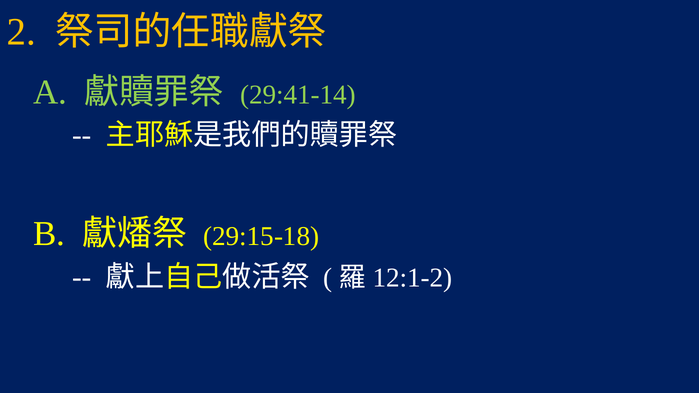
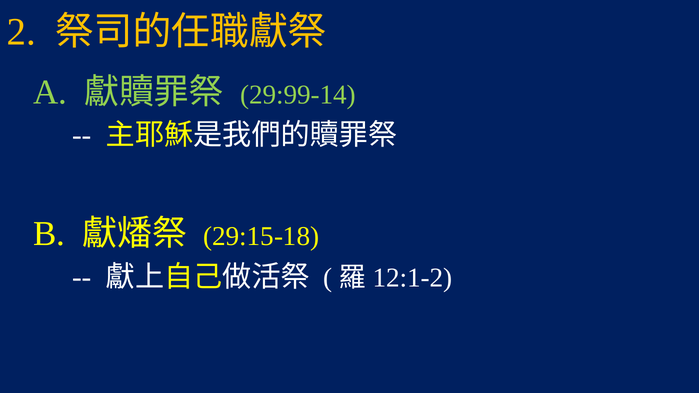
29:41-14: 29:41-14 -> 29:99-14 (298, 95)
